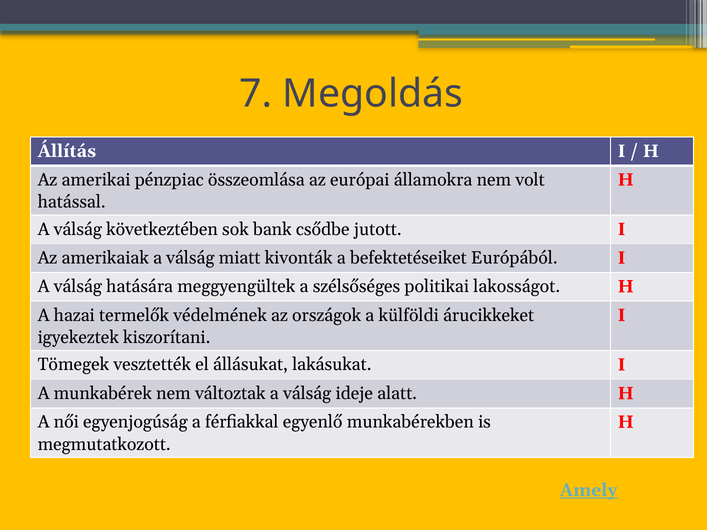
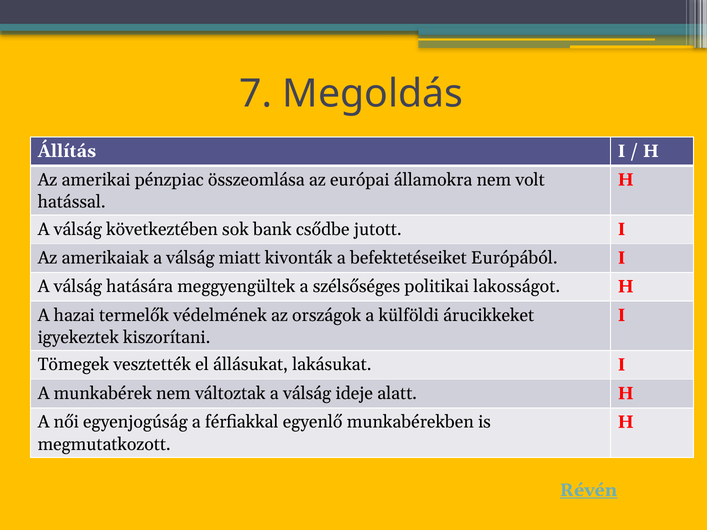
Amely: Amely -> Révén (588, 490)
